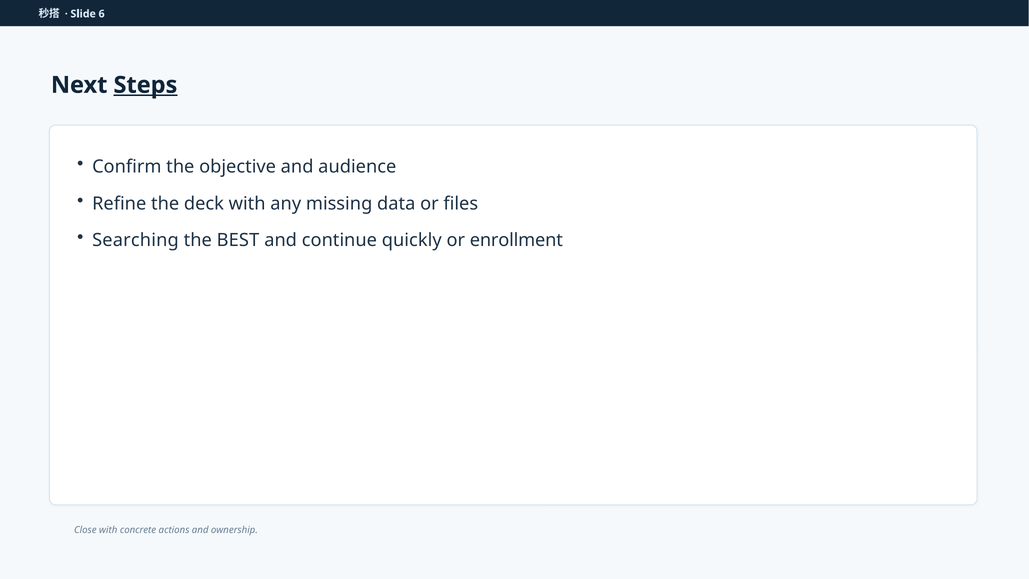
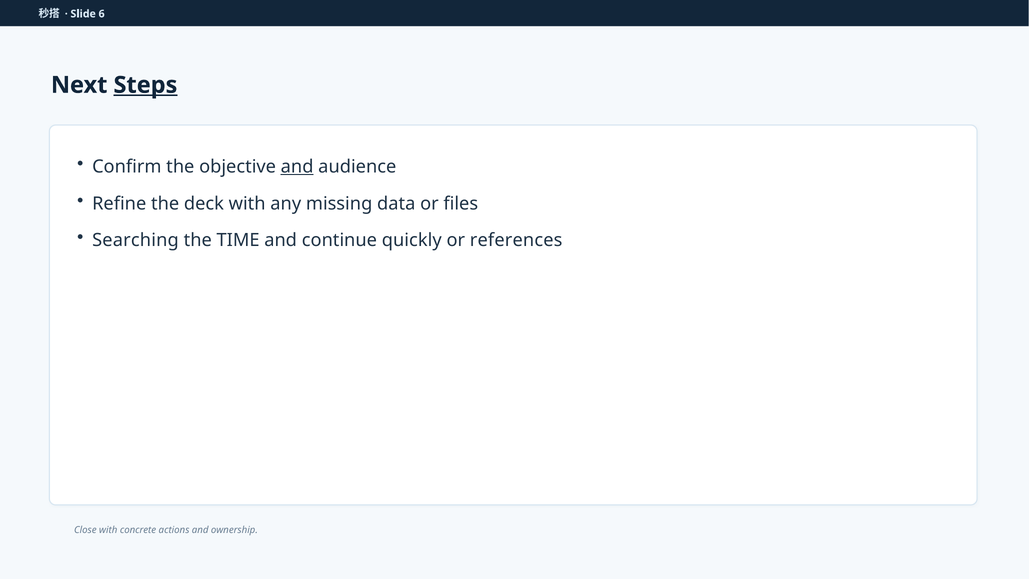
and underline: none -> present (297, 167)
BEST: BEST -> TIME (238, 240)
enrollment: enrollment -> references (516, 240)
